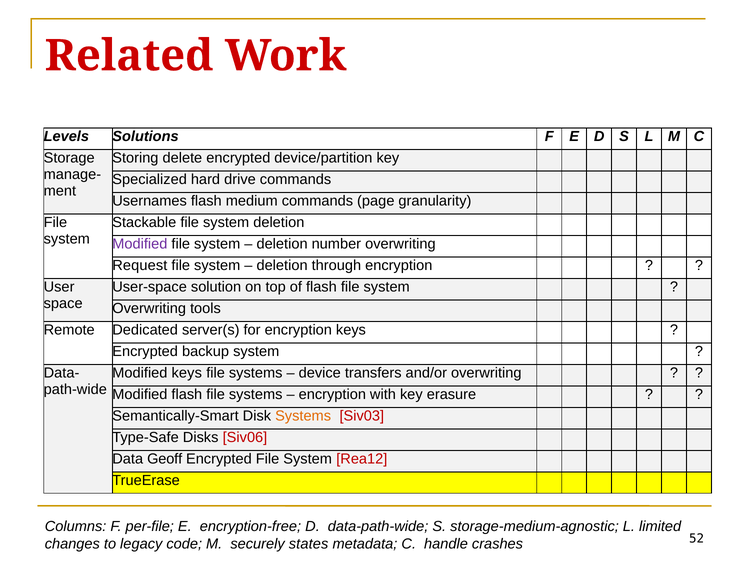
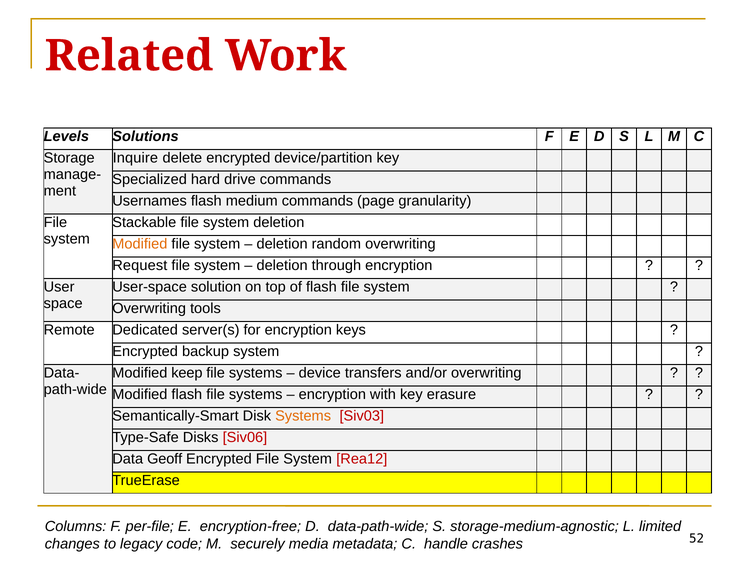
Storing: Storing -> Inquire (135, 158)
Modified colour: purple -> orange (140, 244)
number: number -> random (336, 244)
Modified keys: keys -> keep (187, 373)
states: states -> media (309, 544)
